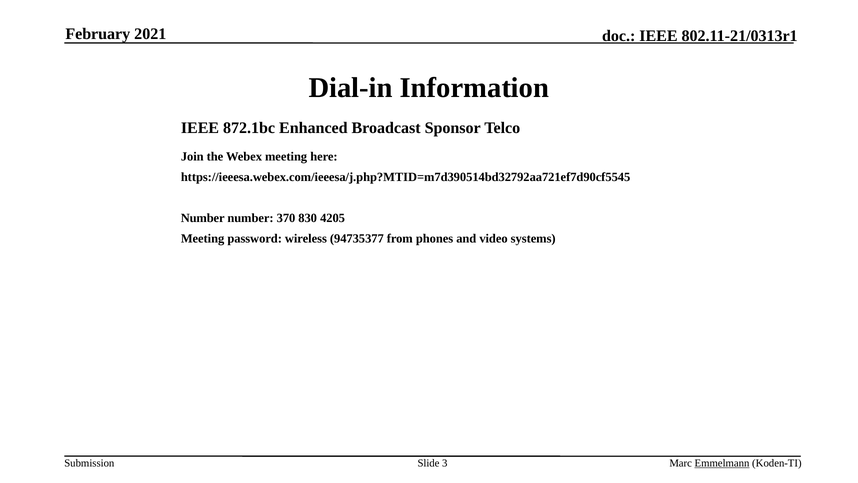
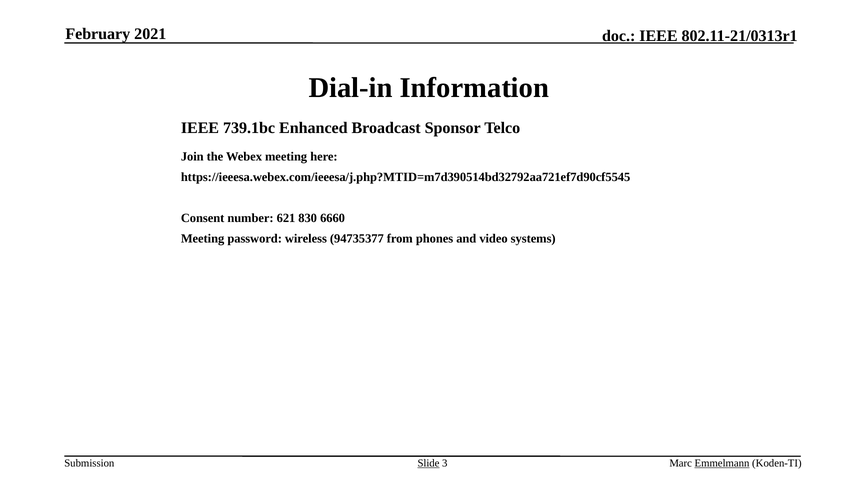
872.1bc: 872.1bc -> 739.1bc (249, 128)
Number: Number -> Consent (203, 218)
370: 370 -> 621 (286, 218)
4205: 4205 -> 6660 (333, 218)
Slide underline: none -> present (428, 463)
